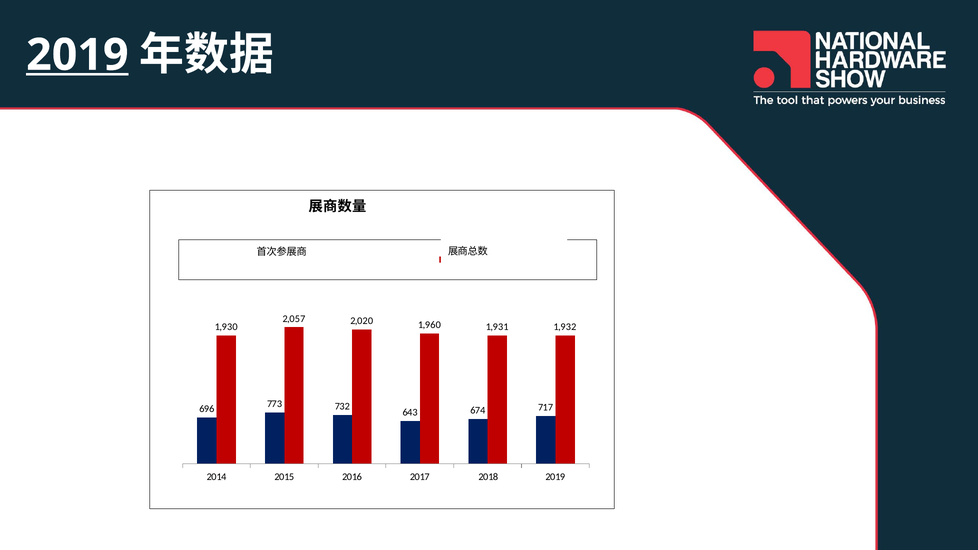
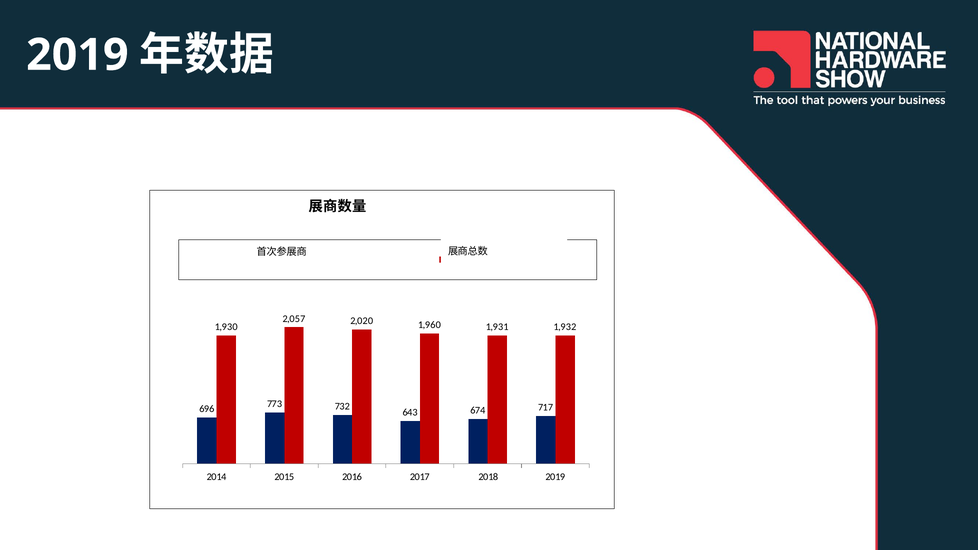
2019 underline: present -> none (77, 55)
